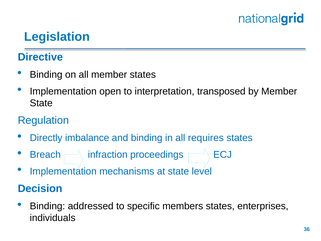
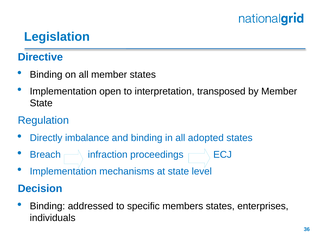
requires: requires -> adopted (206, 138)
